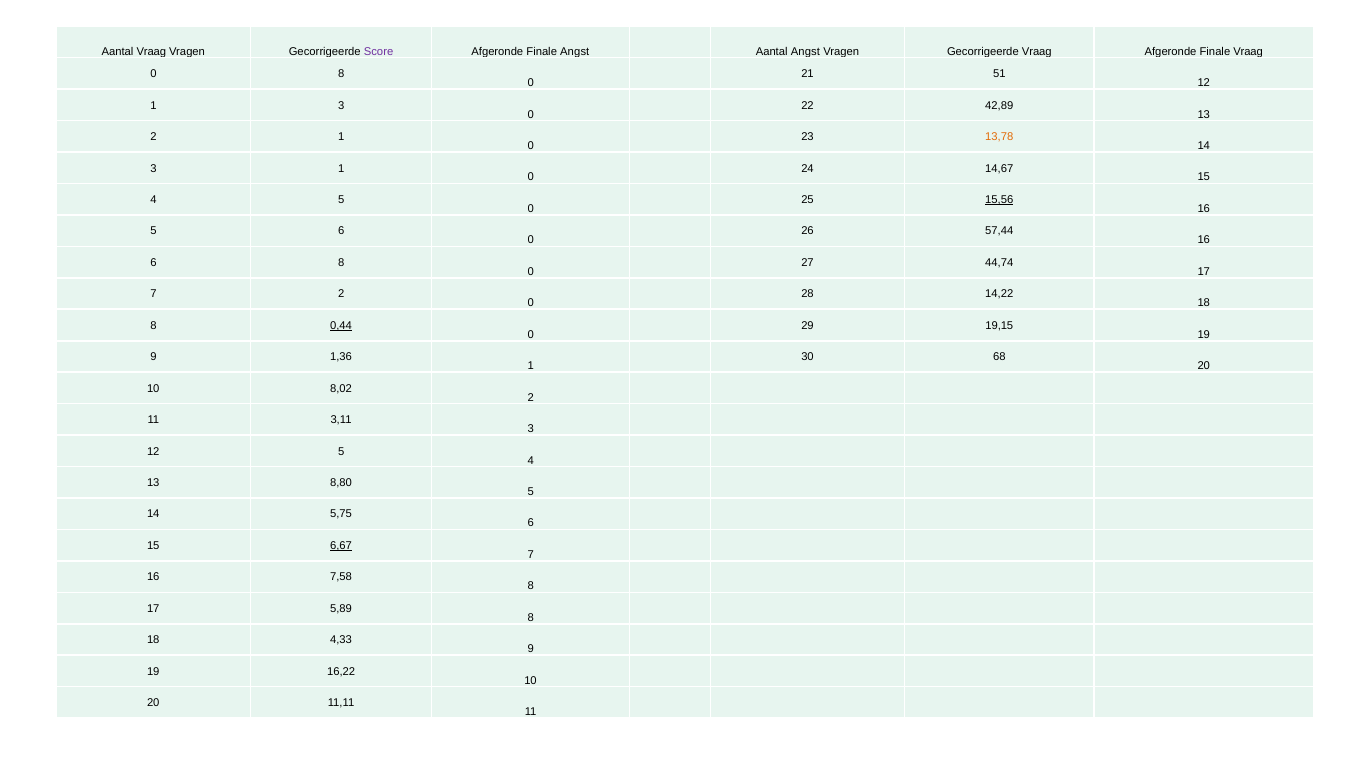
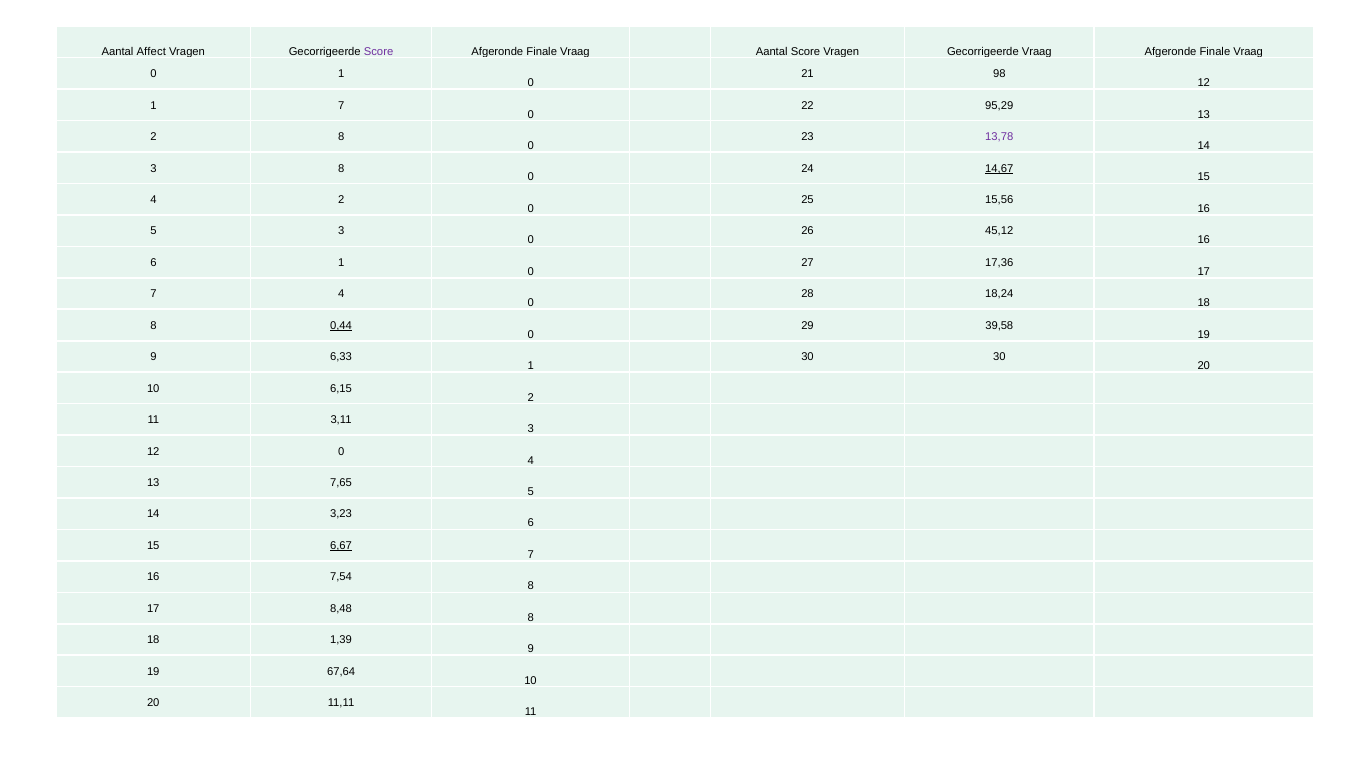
Aantal Vraag: Vraag -> Affect (151, 52)
Angst: Angst -> Vraag (575, 52)
Aantal Angst: Angst -> Score (805, 52)
0 8: 8 -> 1 (341, 74)
51: 51 -> 98 (999, 74)
1 3: 3 -> 7 (341, 105)
42,89: 42,89 -> 95,29 (999, 105)
2 1: 1 -> 8 (341, 137)
13,78 colour: orange -> purple (999, 137)
3 1: 1 -> 8 (341, 168)
14,67 underline: none -> present (999, 168)
4 5: 5 -> 2 (341, 200)
15,56 underline: present -> none (999, 200)
5 6: 6 -> 3 (341, 231)
57,44: 57,44 -> 45,12 (999, 231)
6 8: 8 -> 1 (341, 263)
44,74: 44,74 -> 17,36 (999, 263)
7 2: 2 -> 4 (341, 294)
14,22: 14,22 -> 18,24 (999, 294)
19,15: 19,15 -> 39,58 (999, 326)
1,36: 1,36 -> 6,33 (341, 357)
30 68: 68 -> 30 (999, 357)
8,02: 8,02 -> 6,15 (341, 389)
12 5: 5 -> 0 (341, 452)
8,80: 8,80 -> 7,65 (341, 483)
5,75: 5,75 -> 3,23 (341, 514)
7,58: 7,58 -> 7,54 (341, 577)
5,89: 5,89 -> 8,48 (341, 609)
4,33: 4,33 -> 1,39 (341, 640)
16,22: 16,22 -> 67,64 (341, 672)
